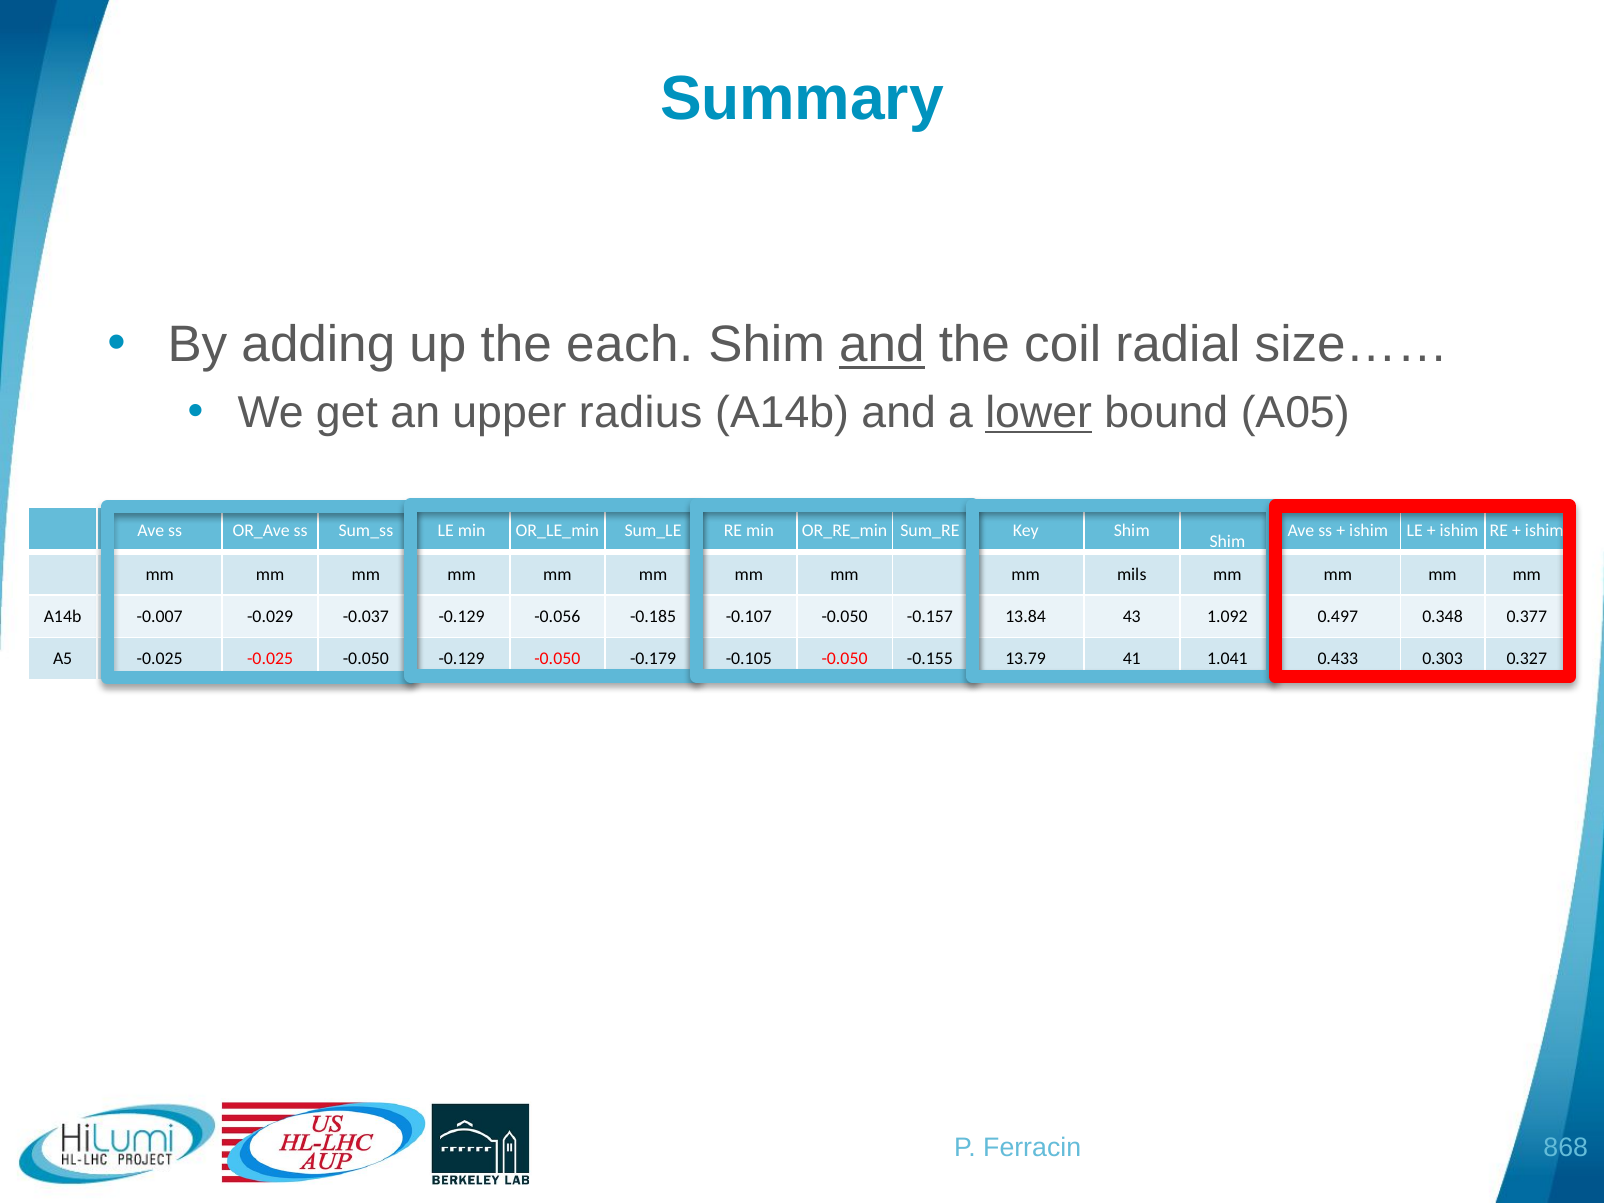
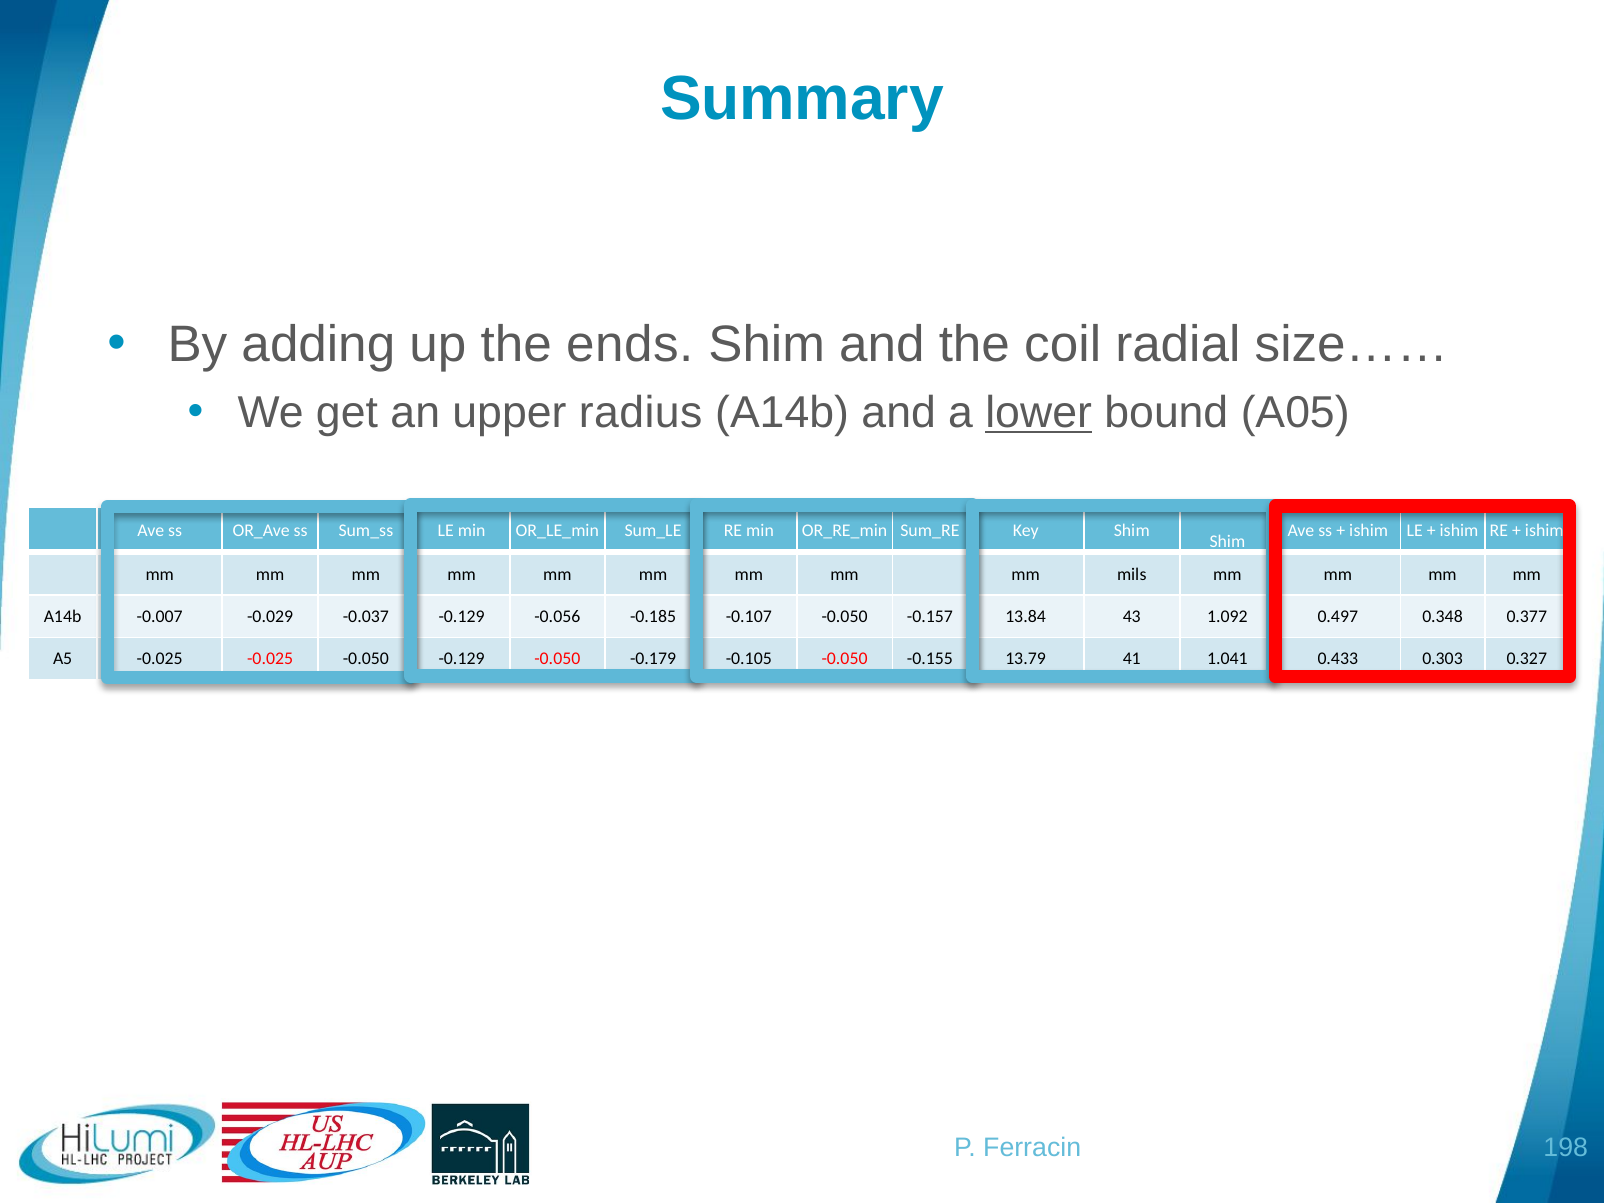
each: each -> ends (630, 345)
and underline: present -> none (882, 345)
868: 868 -> 198 (1566, 1147)
